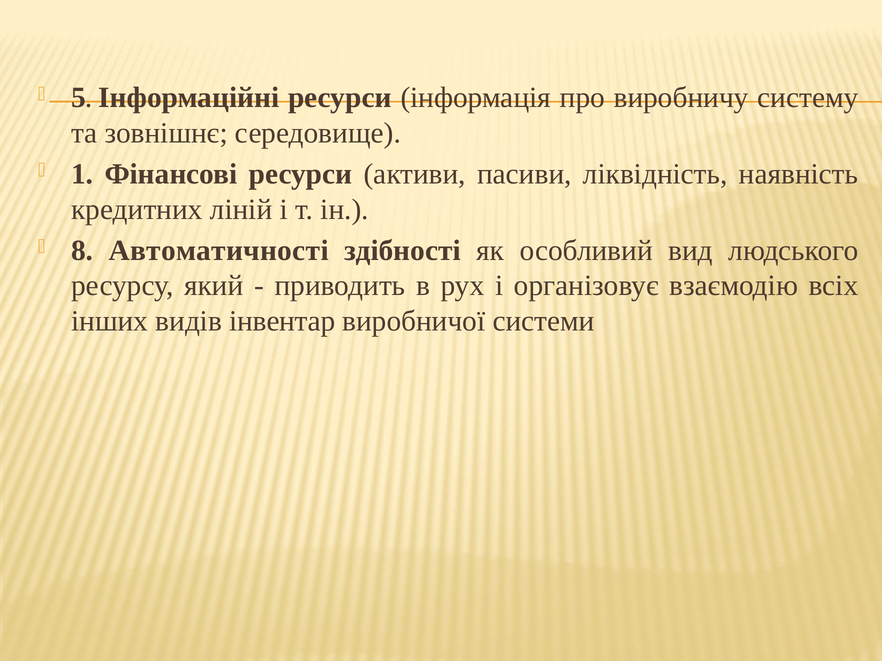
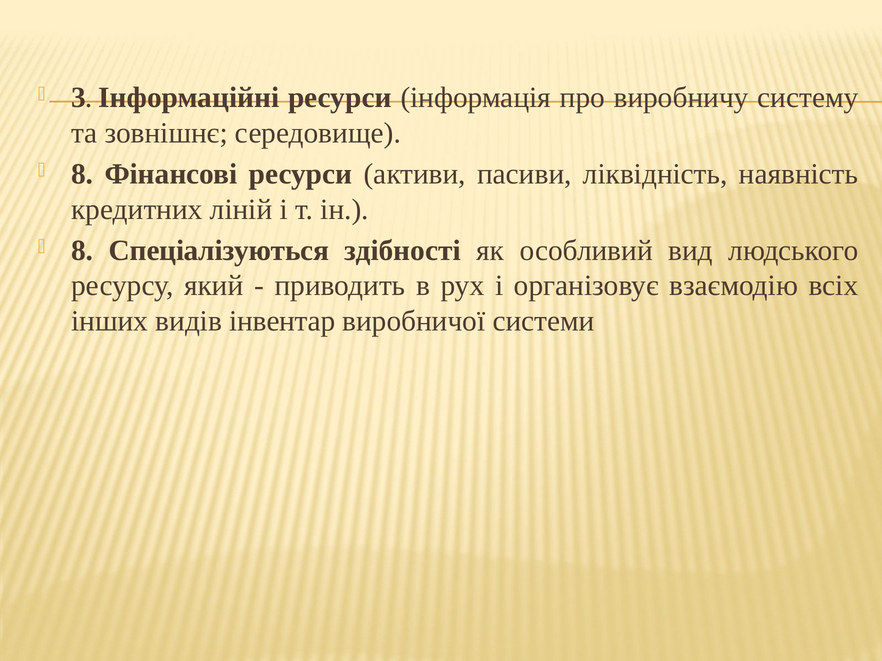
5: 5 -> 3 (79, 98)
1: 1 -> 8 (82, 174)
Автоматичності: Автоматичності -> Спеціалізуються (219, 251)
